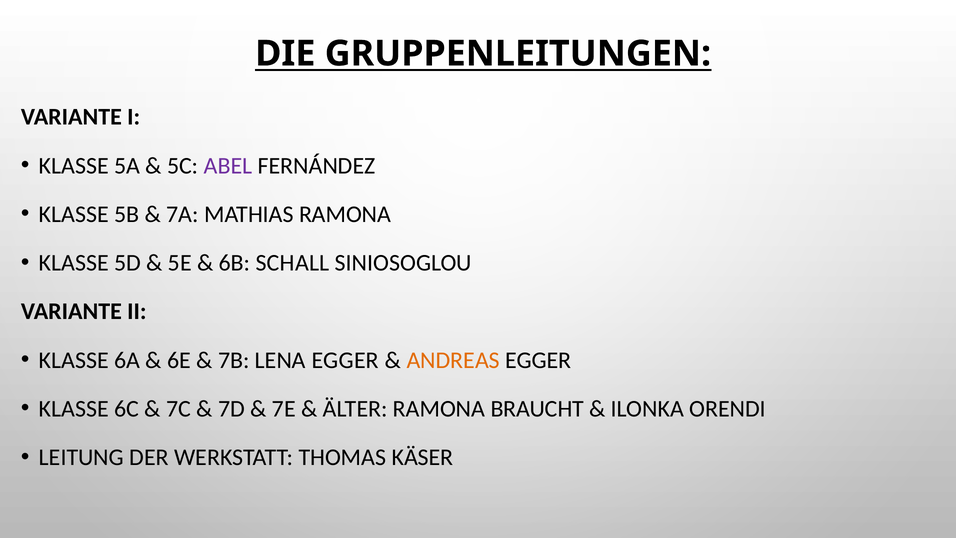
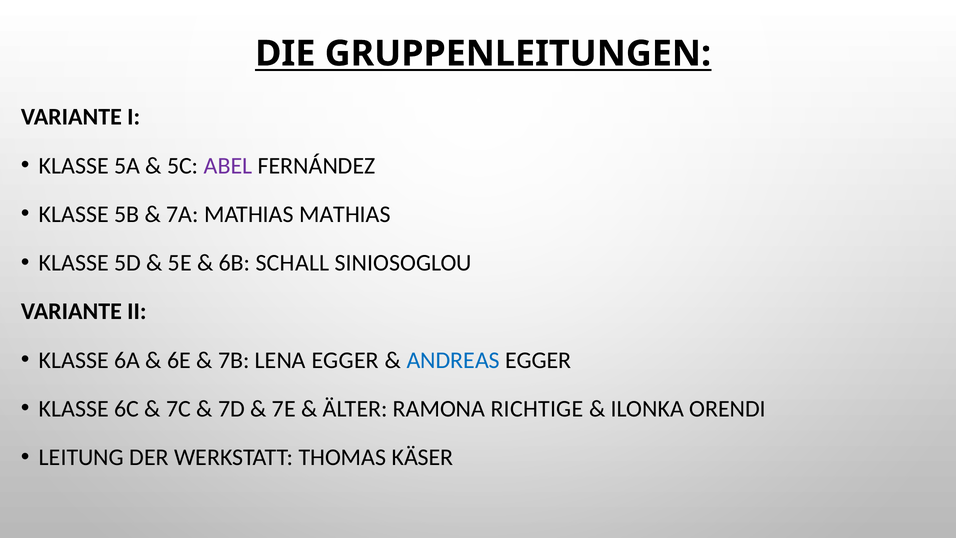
MATHIAS RAMONA: RAMONA -> MATHIAS (345, 214)
ANDREAS colour: orange -> blue (453, 360)
BRAUCHT: BRAUCHT -> RICHTIGE (537, 409)
